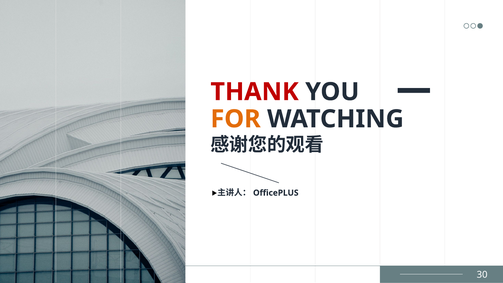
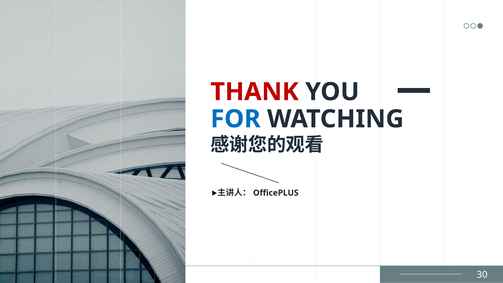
FOR colour: orange -> blue (236, 119)
